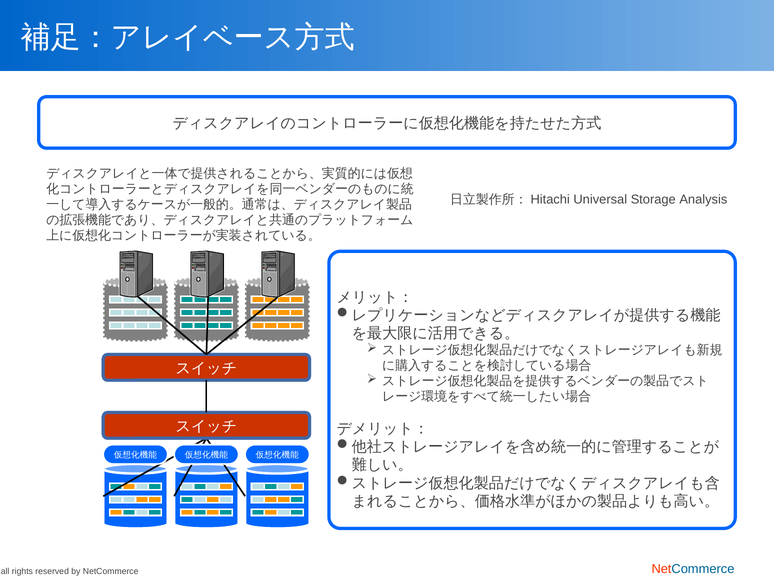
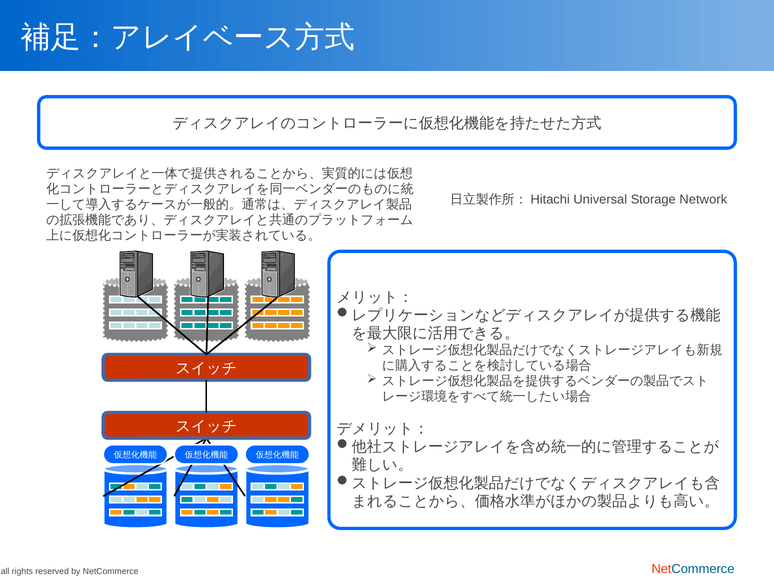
Analysis: Analysis -> Network (703, 199)
